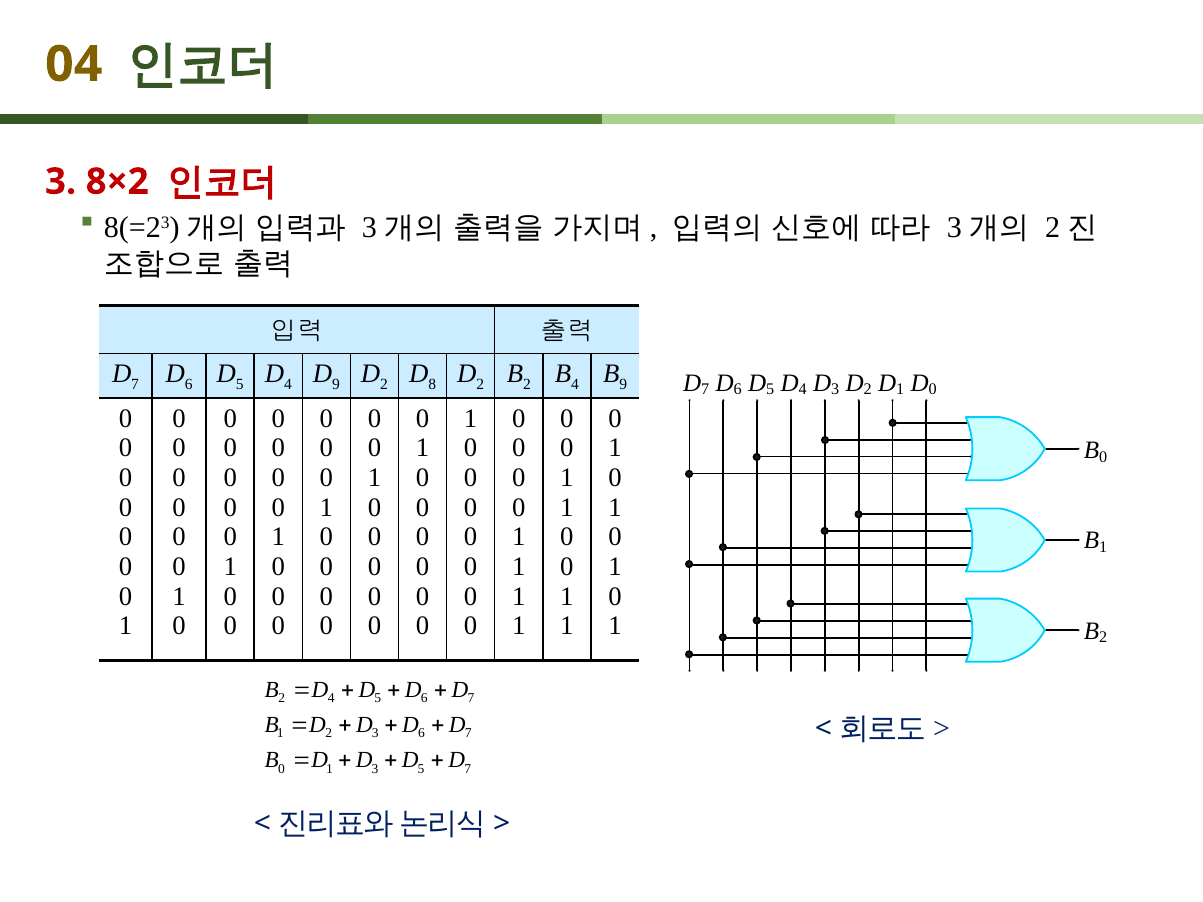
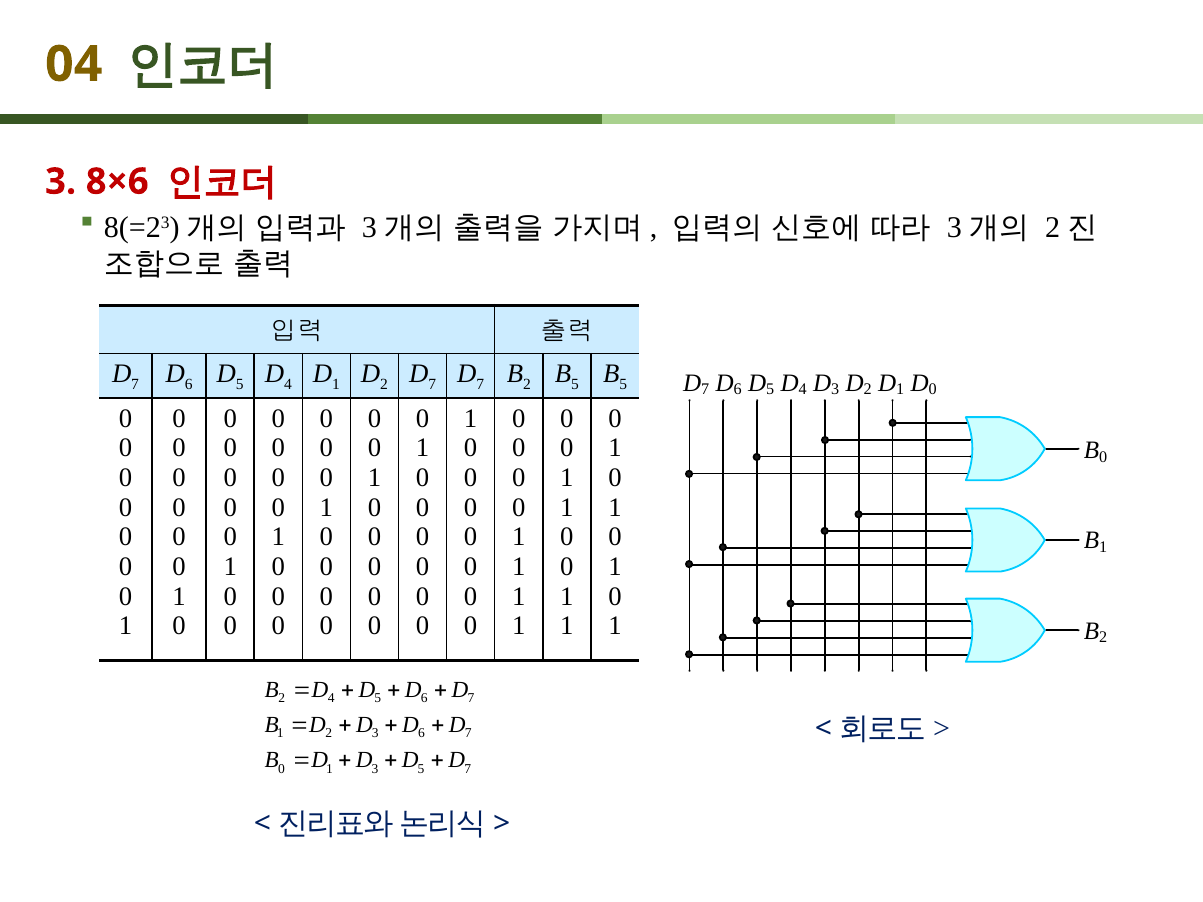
8×2: 8×2 -> 8×6 (117, 182)
9: 9 -> 1 (336, 384)
8: 8 -> 7 (432, 384)
2: 2 -> 7 (480, 384)
4: 4 -> 5 (575, 384)
9: 9 -> 5 (623, 384)
